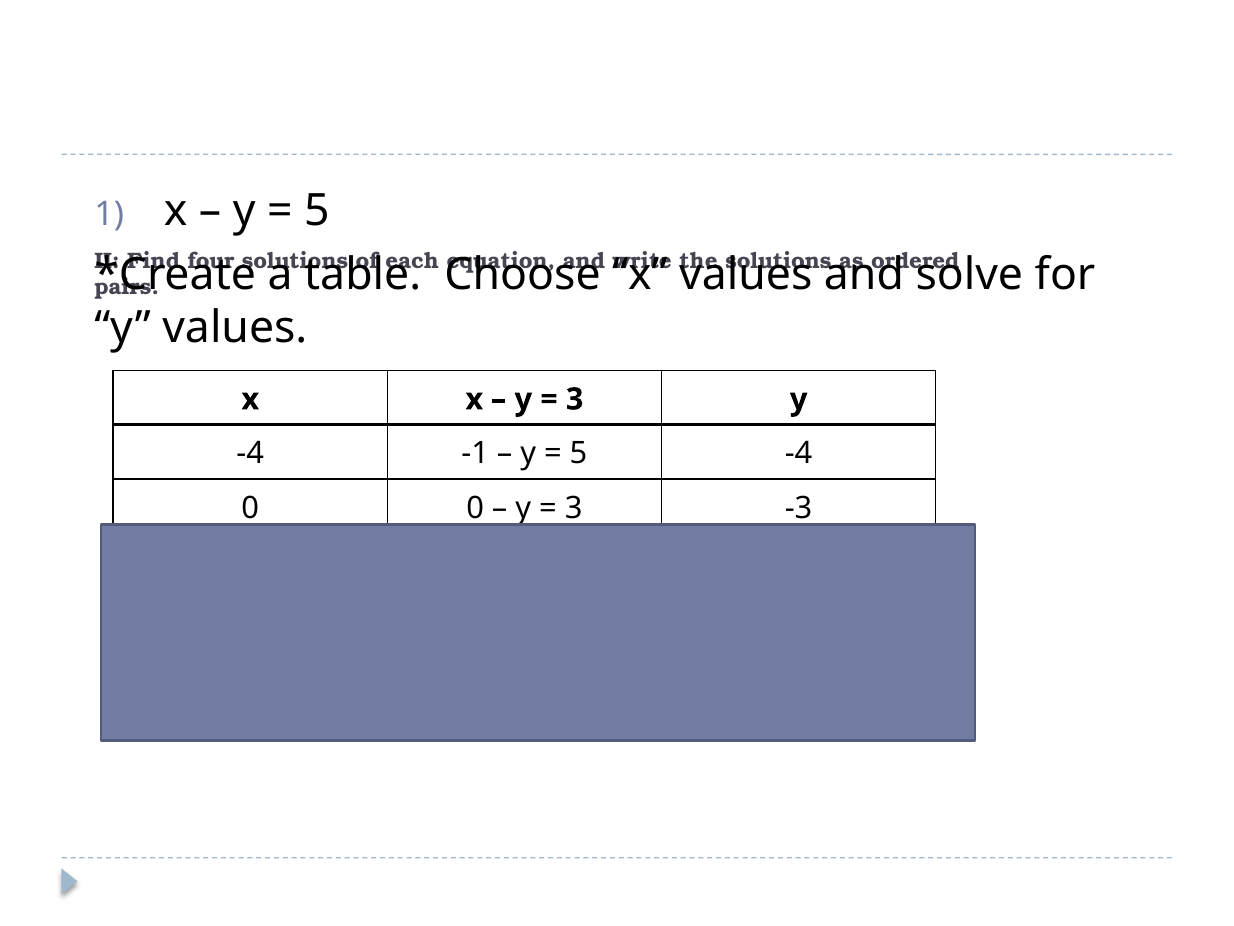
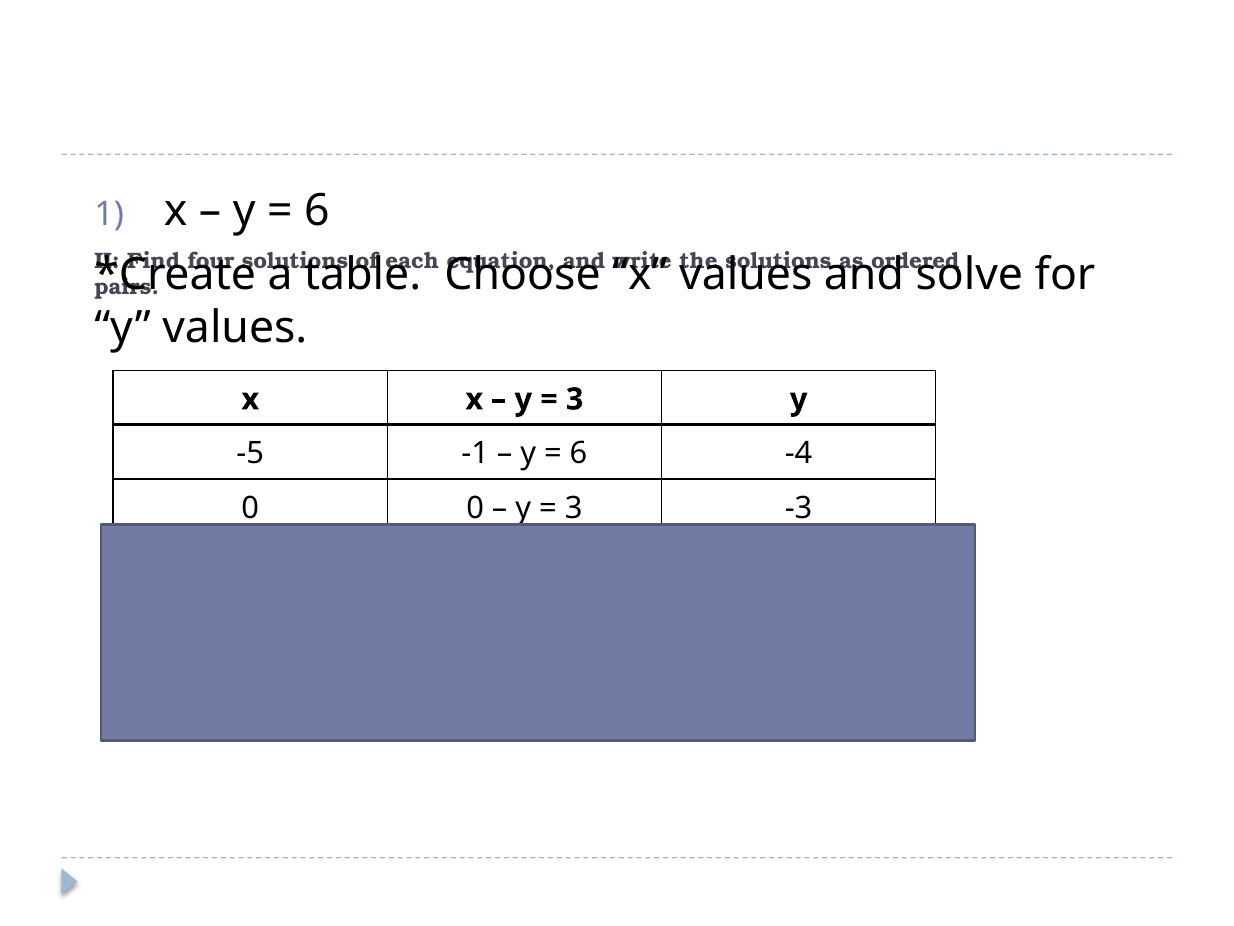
5: 5 -> 6 (317, 211)
-4: -4 -> -5 (250, 453)
5: 5 -> 6 (579, 453)
